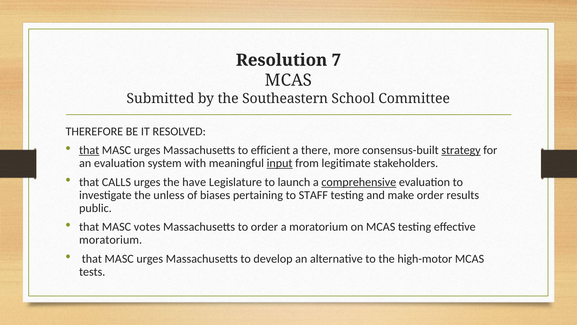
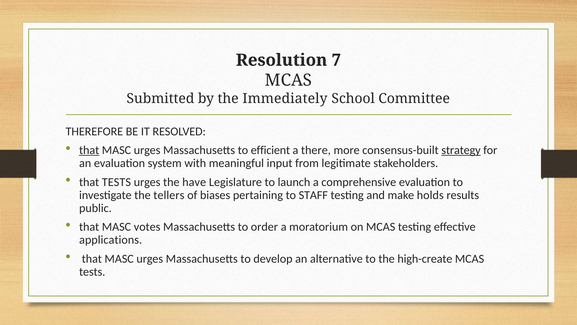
Southeastern: Southeastern -> Immediately (285, 98)
input underline: present -> none (280, 163)
that CALLS: CALLS -> TESTS (116, 182)
comprehensive underline: present -> none (359, 182)
unless: unless -> tellers (169, 195)
make order: order -> holds (430, 195)
moratorium: moratorium -> applications (111, 240)
high-motor: high-motor -> high-create (425, 258)
